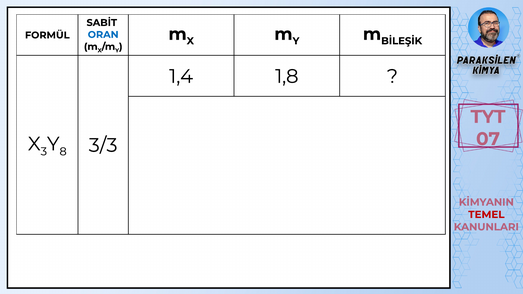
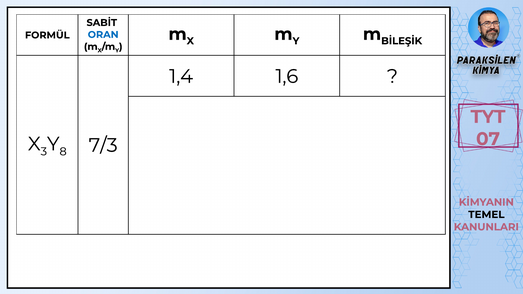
1,8: 1,8 -> 1,6 (287, 76)
3/3: 3/3 -> 7/3 (103, 145)
TEMEL colour: red -> black (486, 215)
